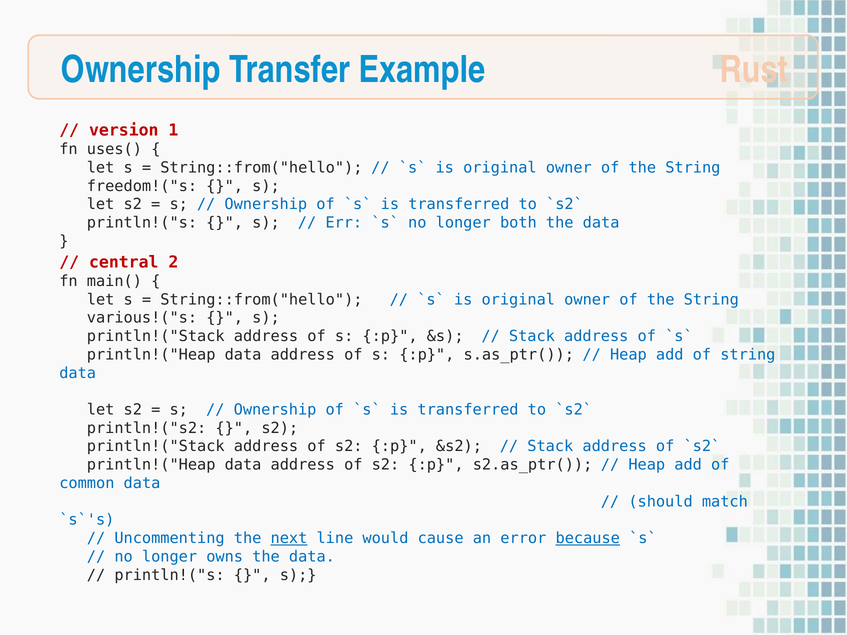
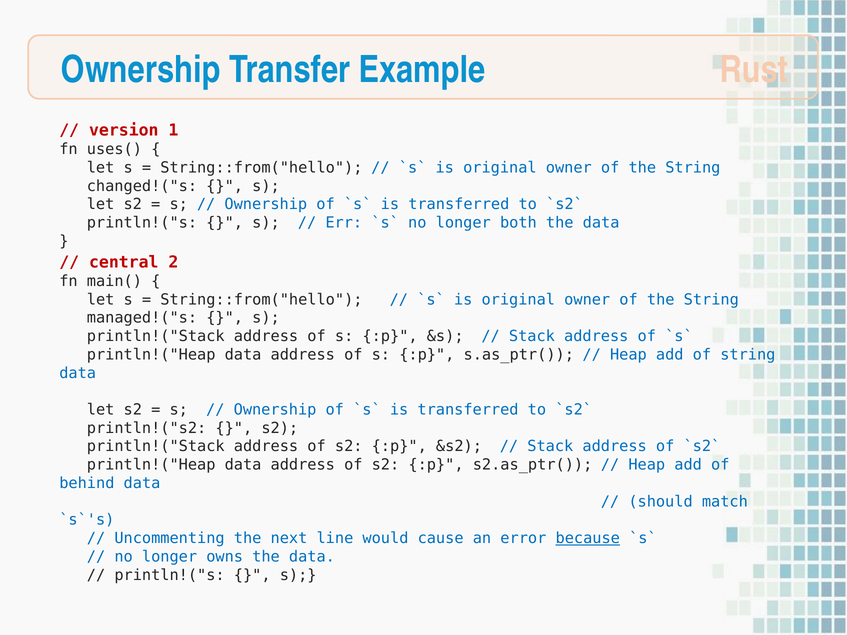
freedom!("s: freedom!("s -> changed!("s (142, 186)
various!("s: various!("s -> managed!("s (142, 318)
common: common -> behind (87, 483)
next underline: present -> none (289, 538)
